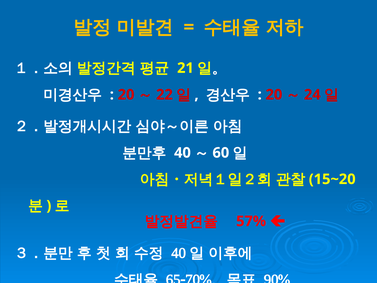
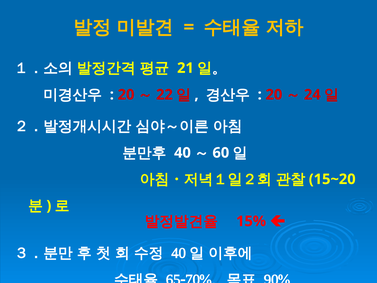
57%: 57% -> 15% (251, 221)
